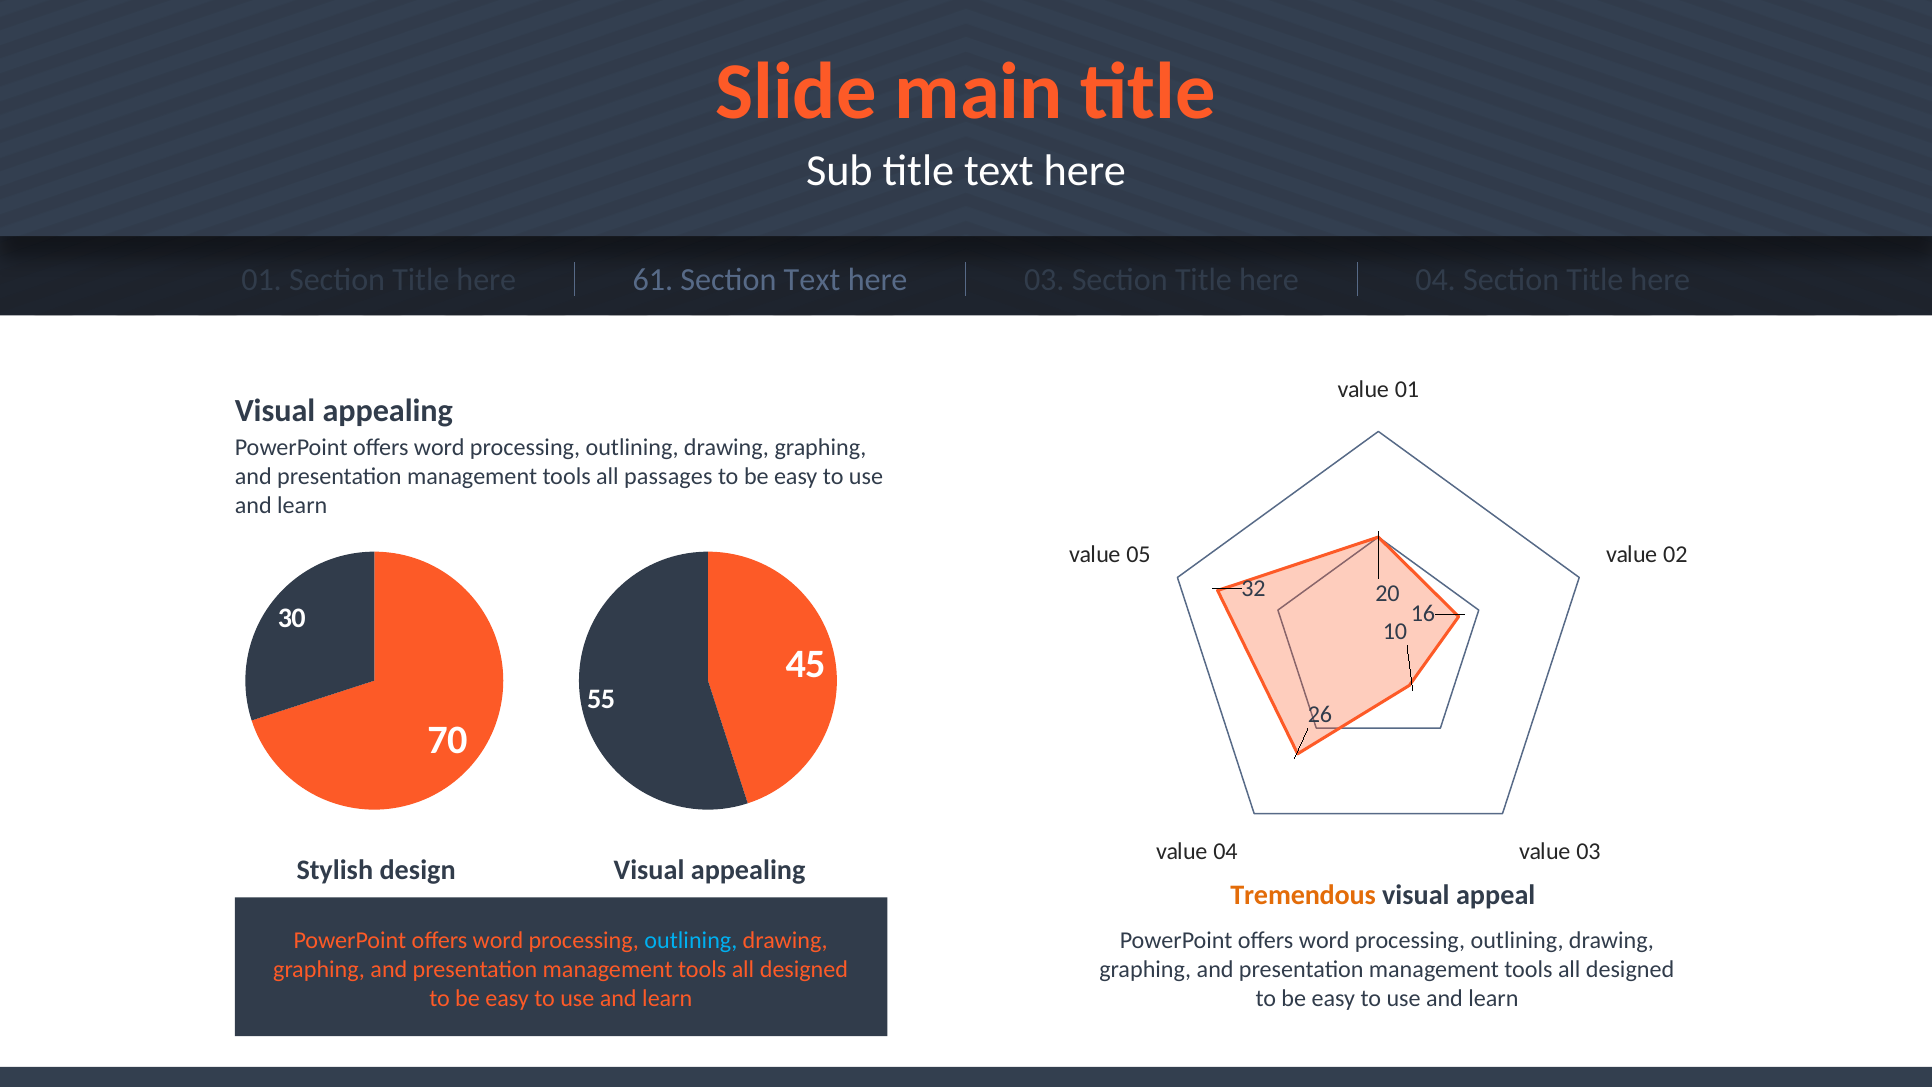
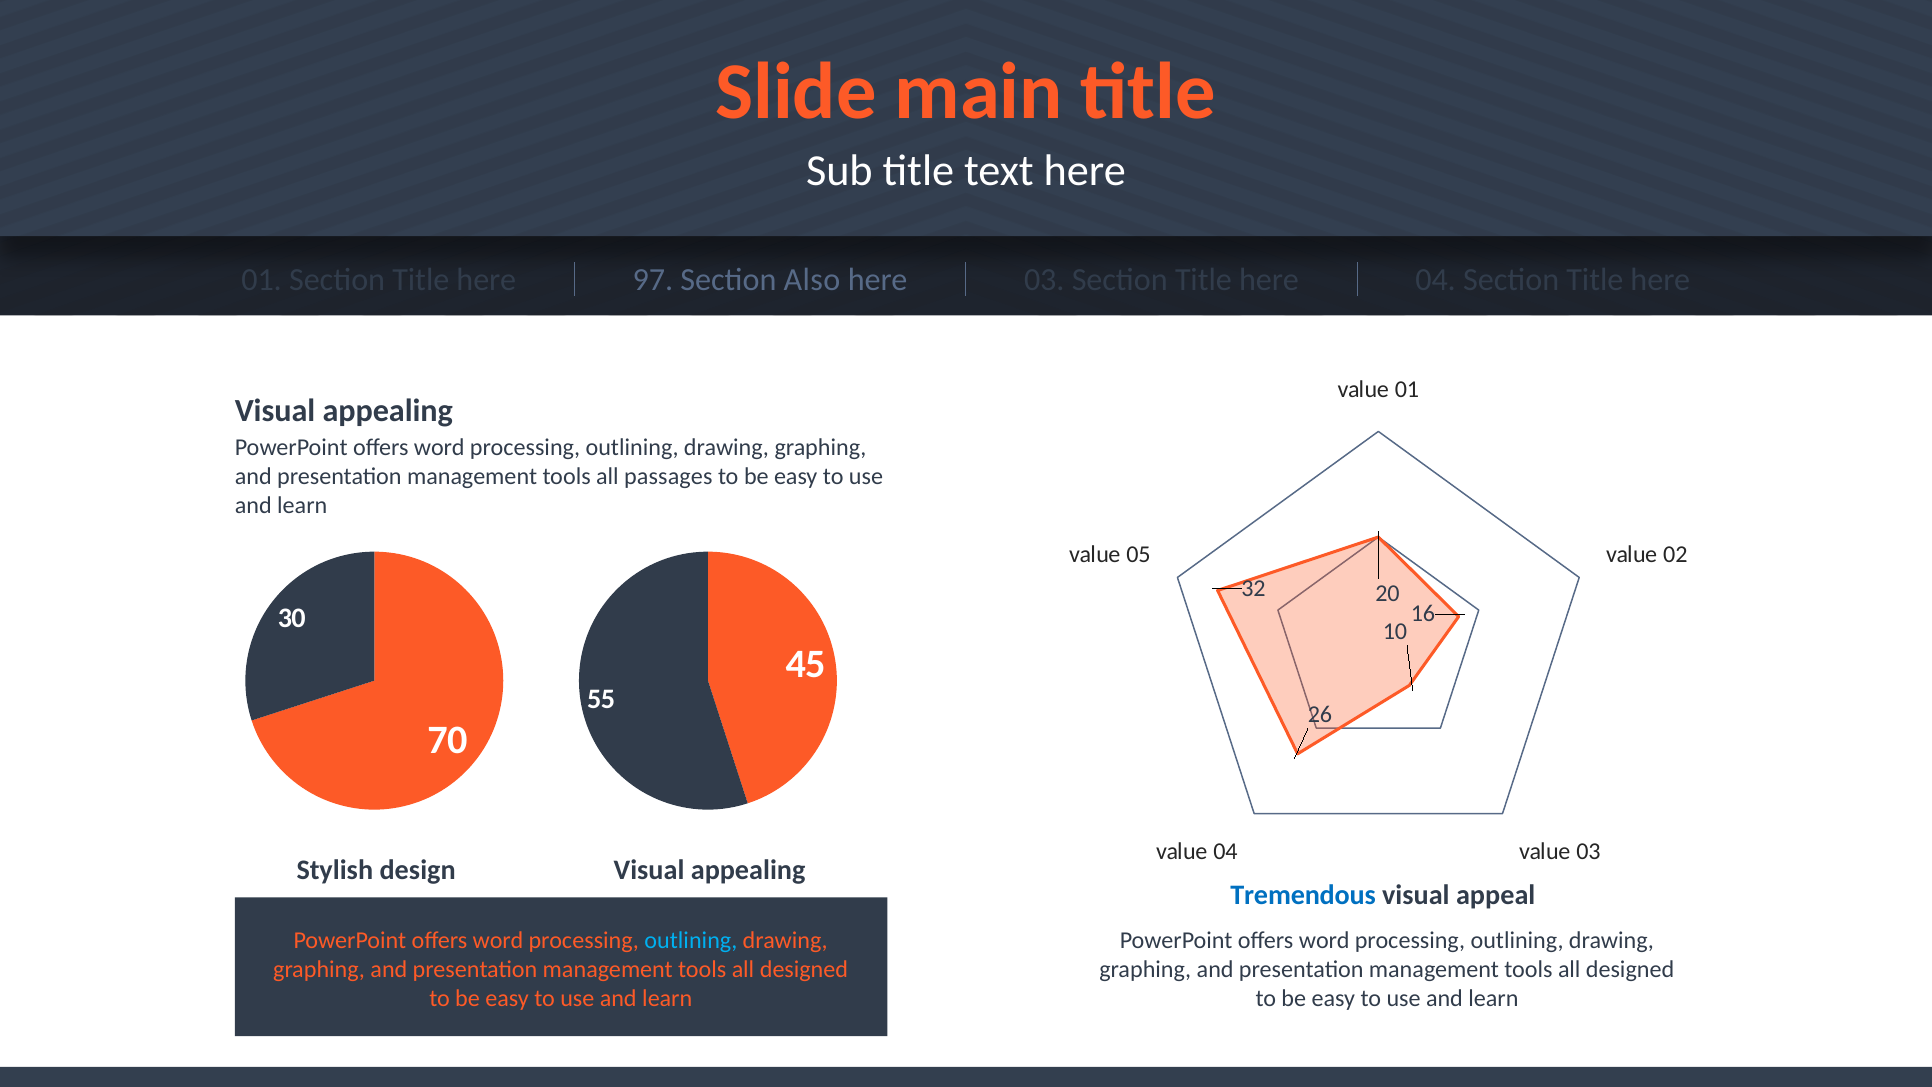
61: 61 -> 97 (653, 279)
Section Text: Text -> Also (812, 279)
Tremendous colour: orange -> blue (1303, 895)
